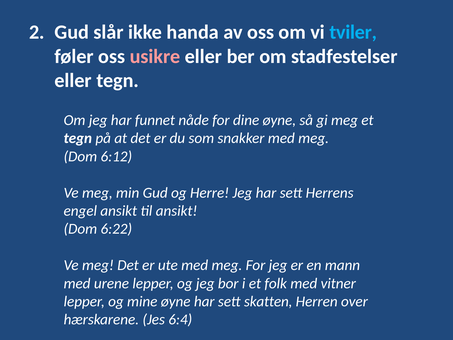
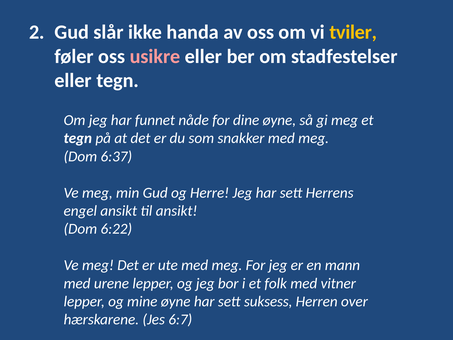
tviler colour: light blue -> yellow (353, 32)
6:12: 6:12 -> 6:37 (116, 156)
skatten: skatten -> suksess (268, 301)
6:4: 6:4 -> 6:7 (180, 319)
